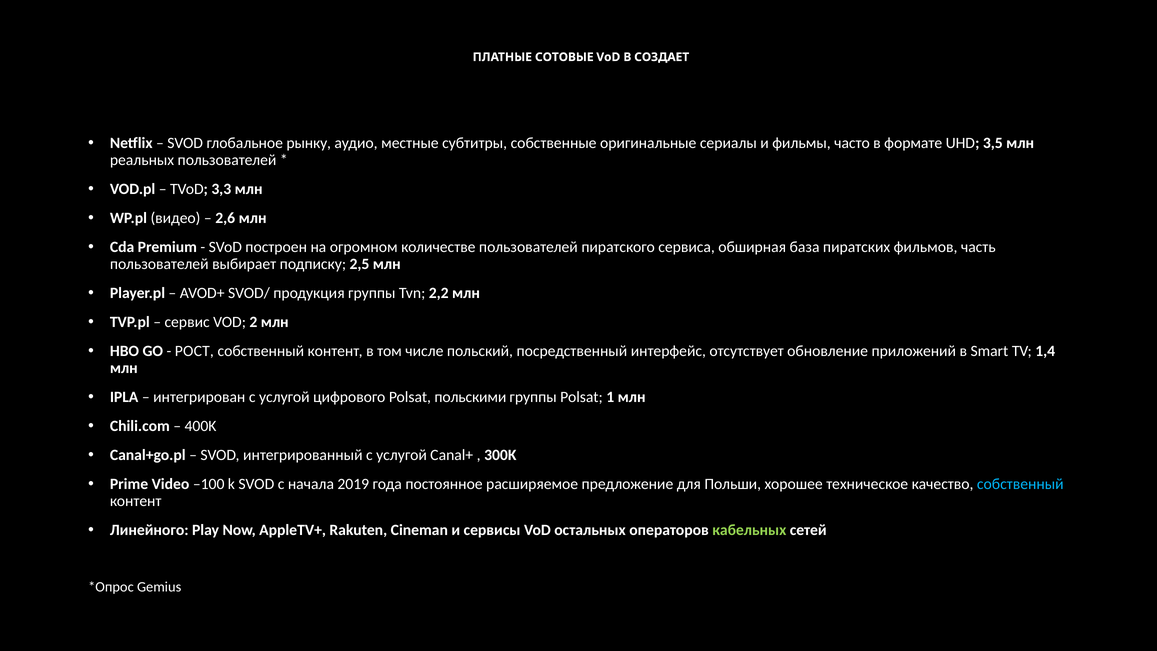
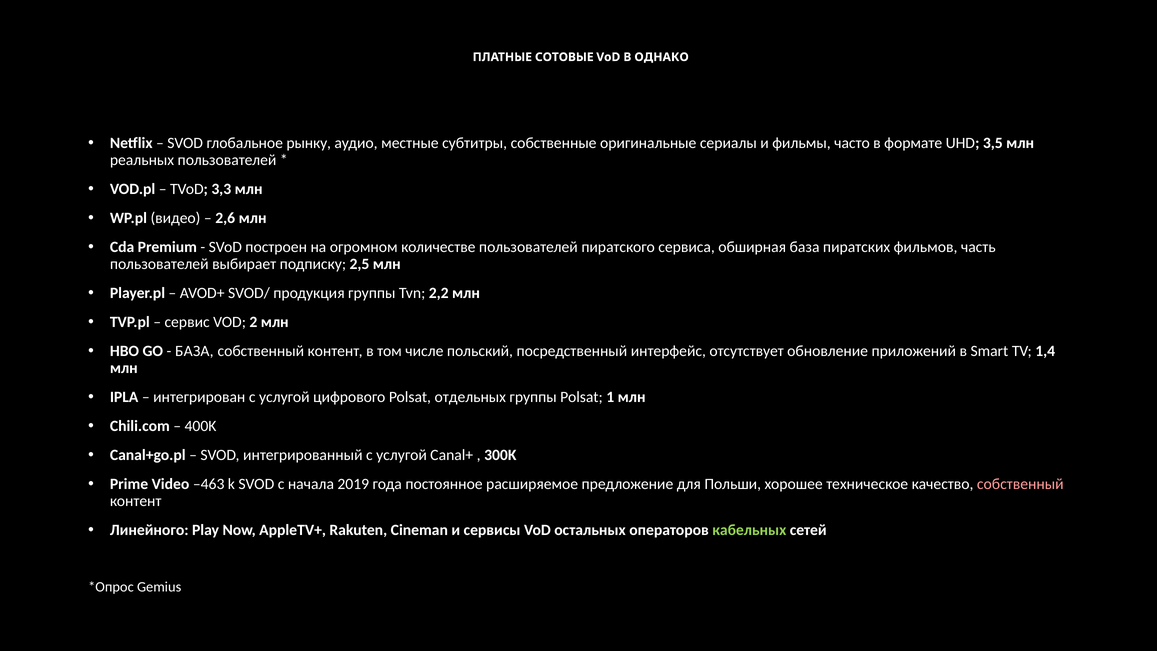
СОЗДАЕТ: СОЗДАЕТ -> ОДНАКО (662, 57)
РОСТ: РОСТ -> БАЗА (194, 351)
польскими: польскими -> отдельных (470, 397)
–100: –100 -> –463 (209, 484)
собственный colour: light blue -> pink (1020, 484)
